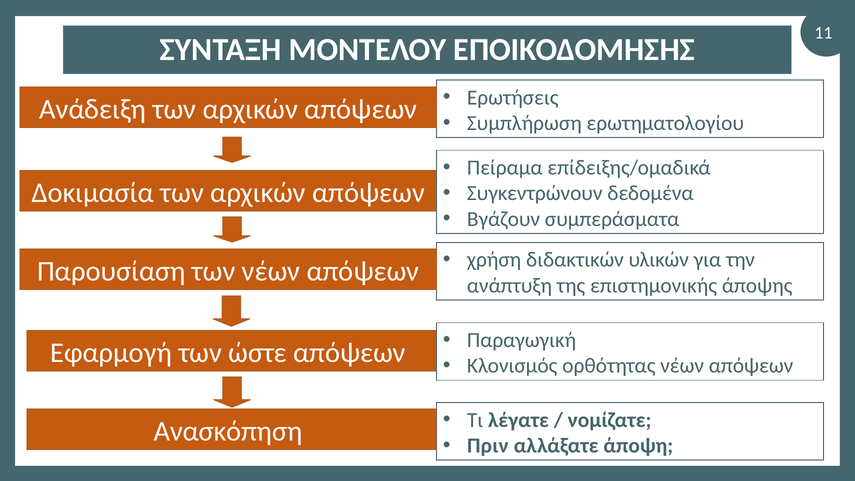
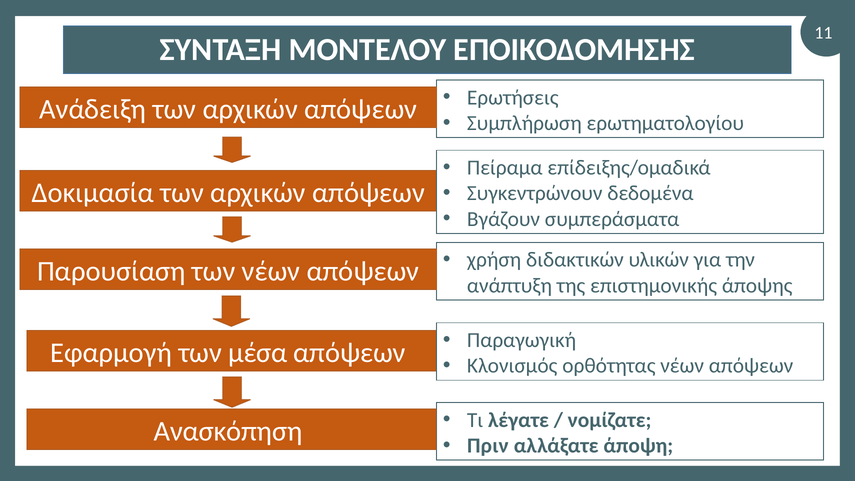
ώστε: ώστε -> μέσα (258, 353)
